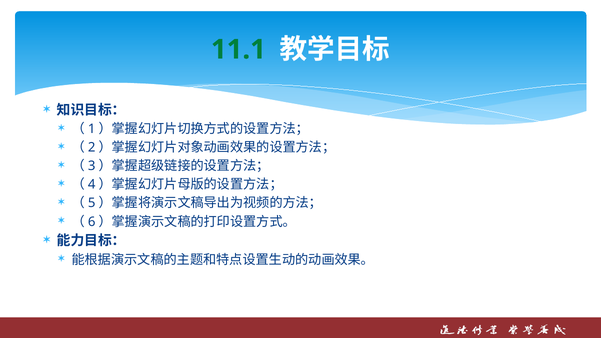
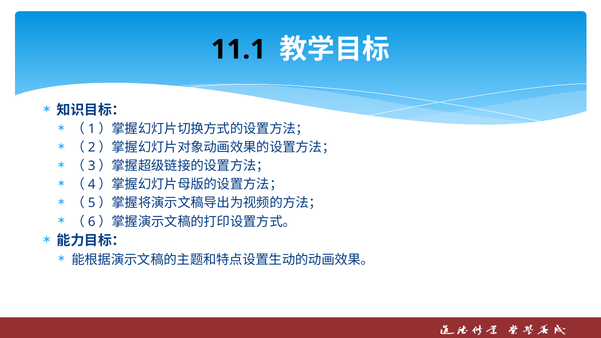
11.1 colour: green -> black (238, 49)
